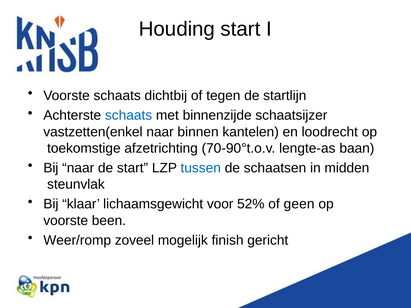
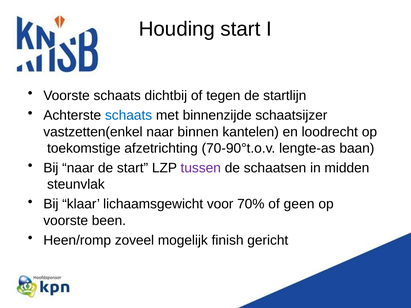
tussen colour: blue -> purple (201, 168)
52%: 52% -> 70% (251, 204)
Weer/romp: Weer/romp -> Heen/romp (77, 241)
